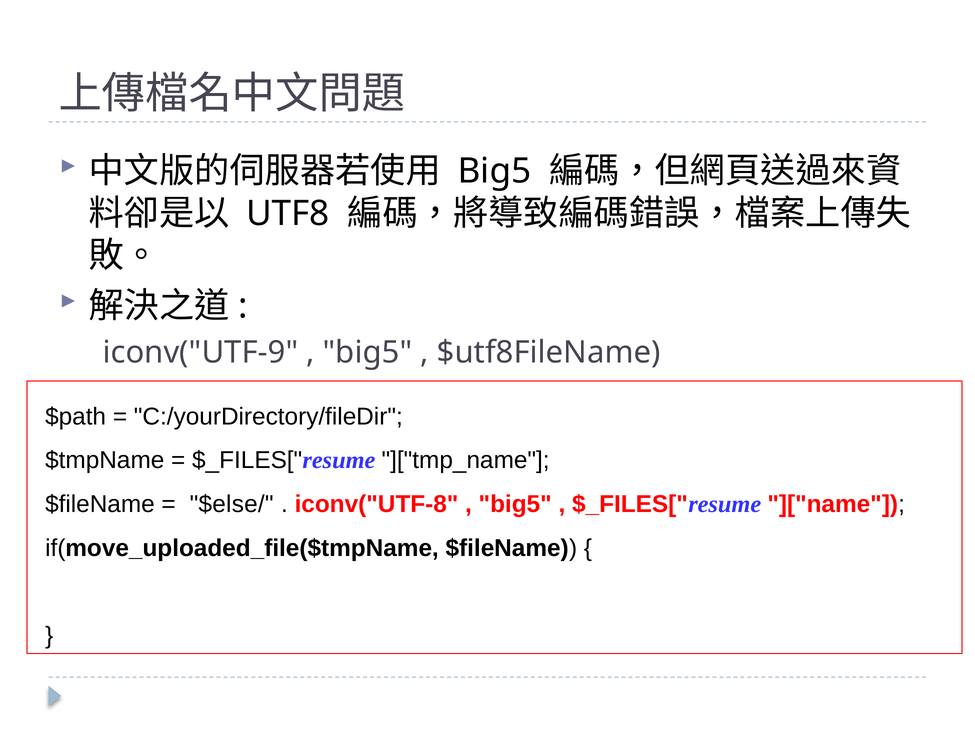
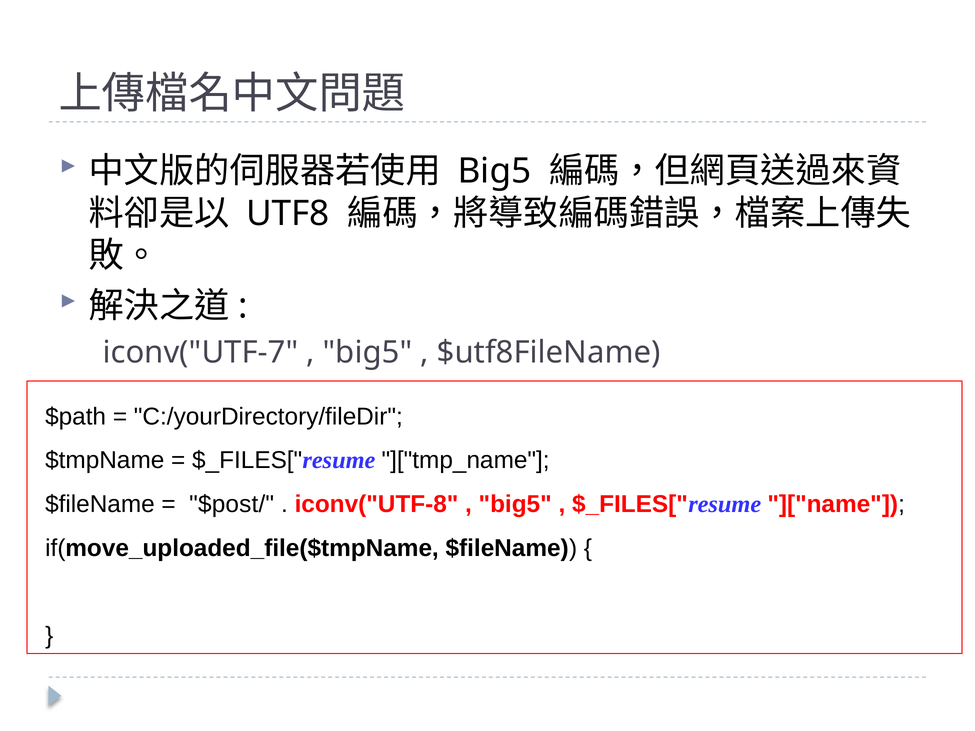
iconv("UTF-9: iconv("UTF-9 -> iconv("UTF-7 (200, 352)
$else/: $else/ -> $post/ (232, 504)
